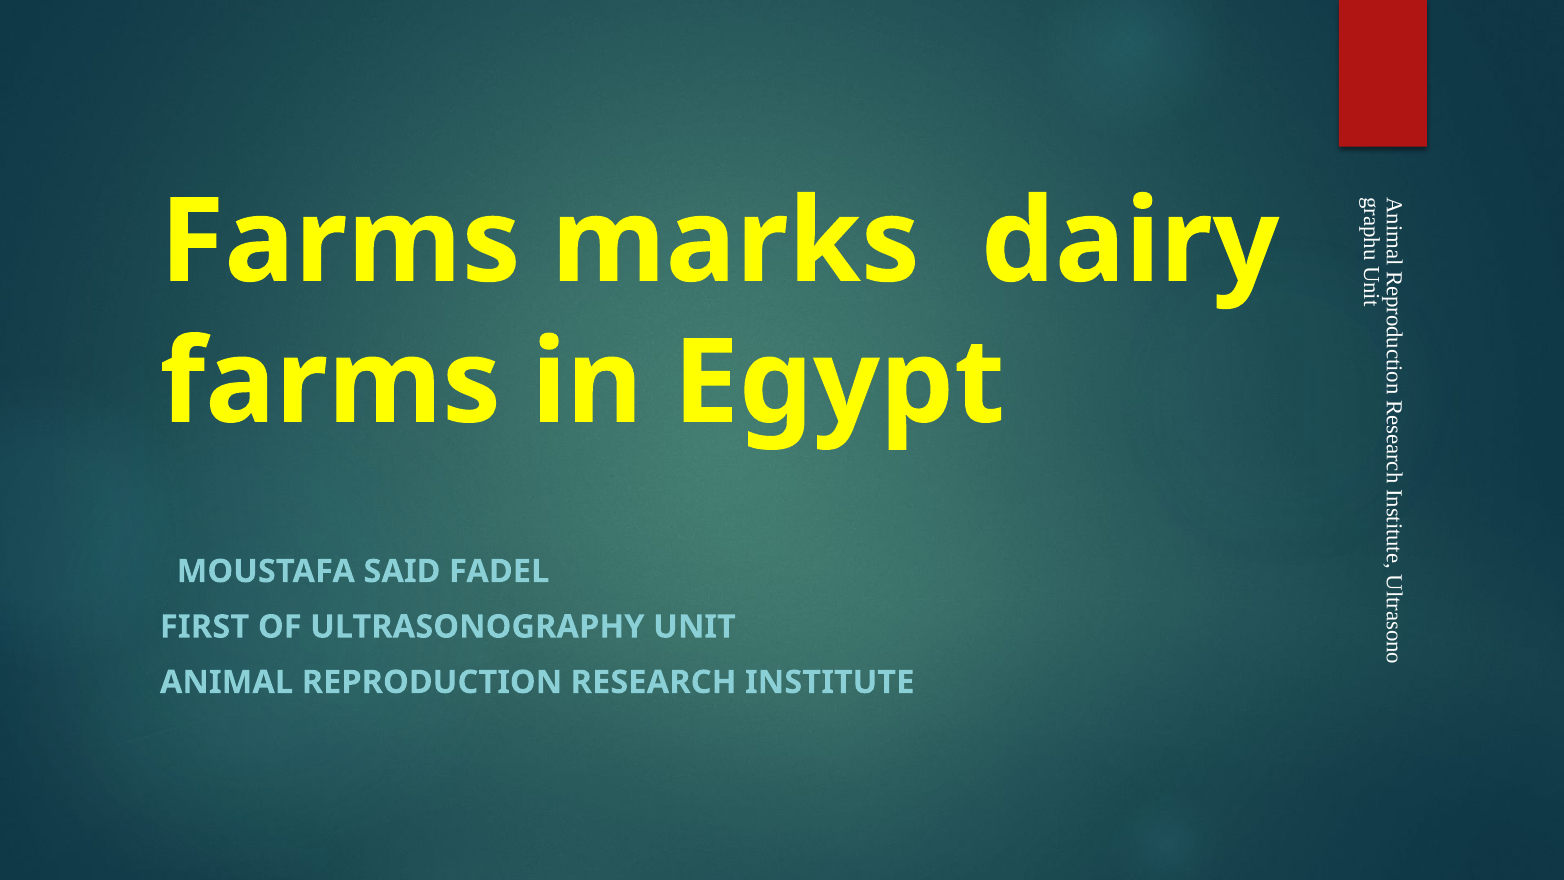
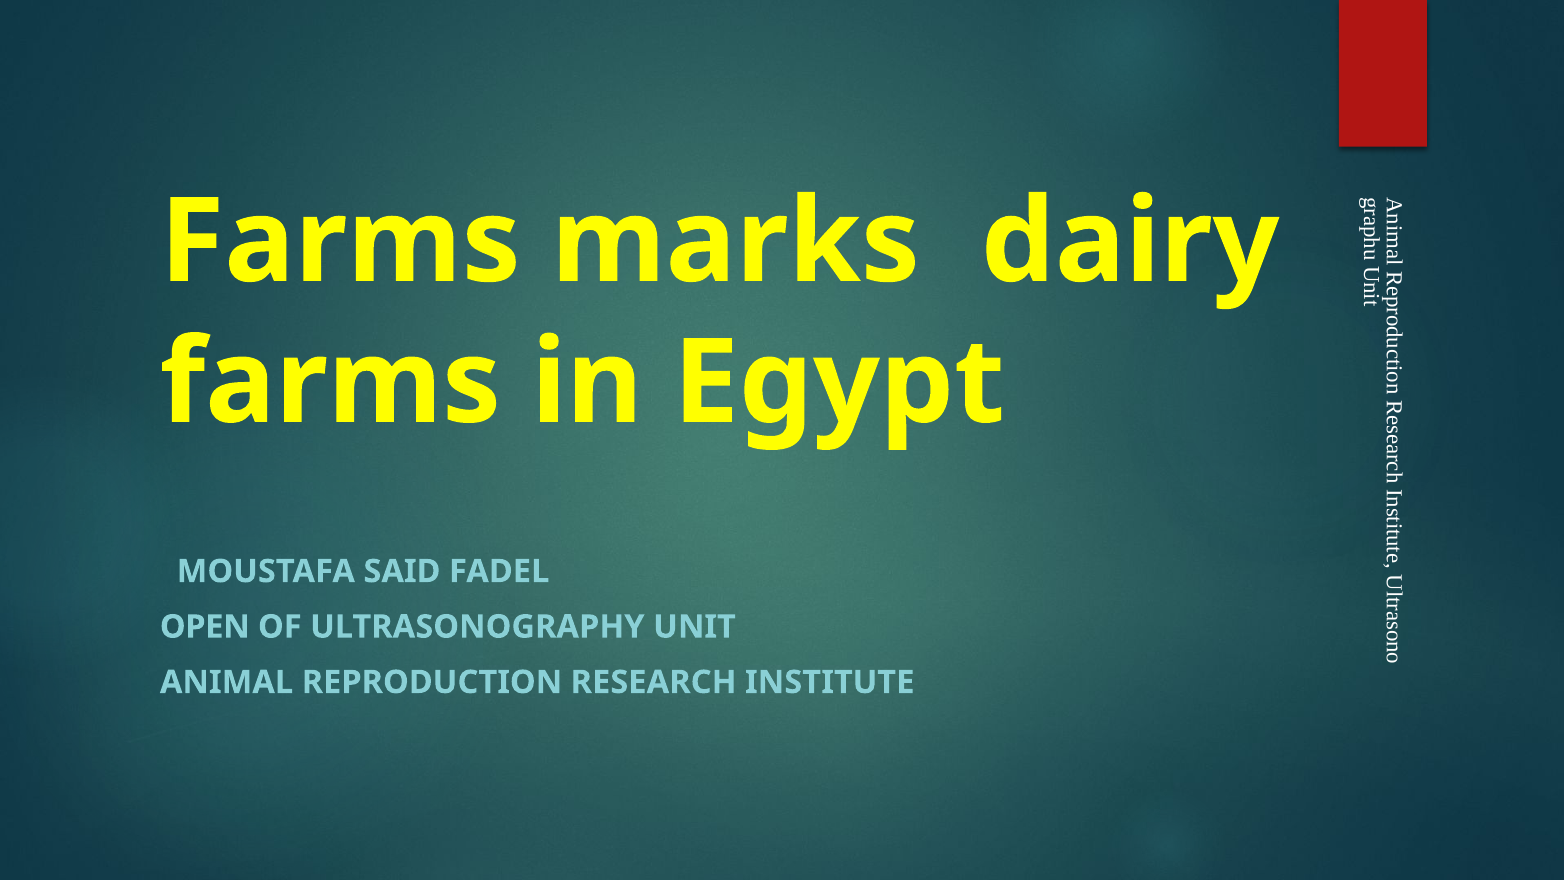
FIRST: FIRST -> OPEN (205, 627)
